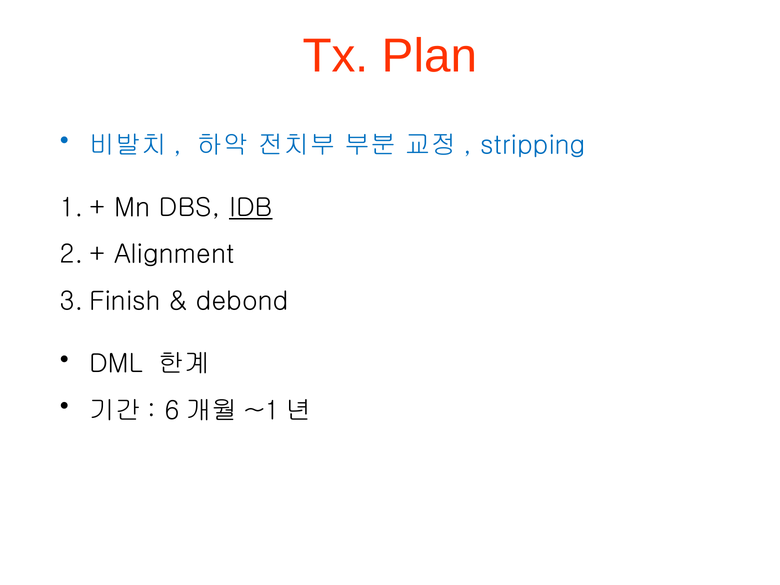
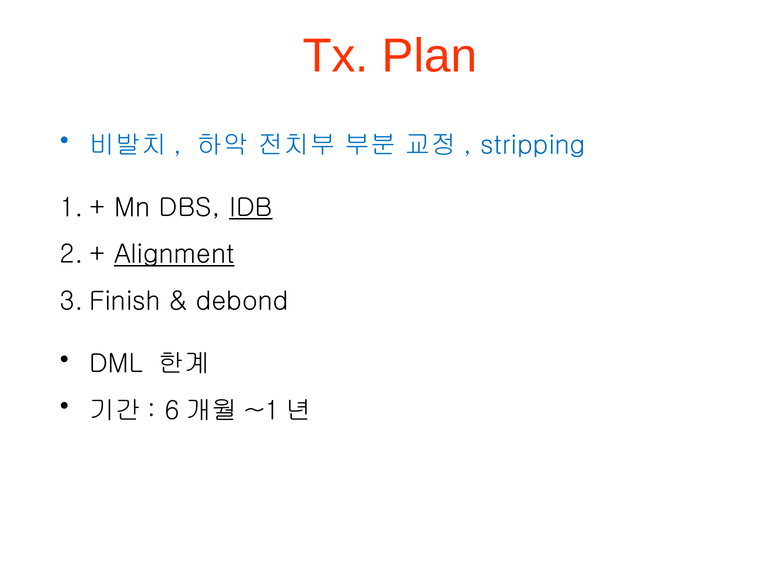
Alignment underline: none -> present (174, 254)
